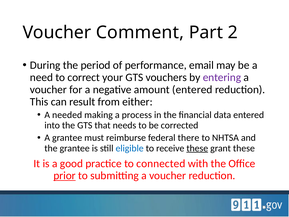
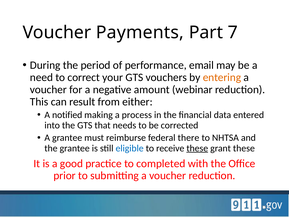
Comment: Comment -> Payments (140, 32)
2: 2 -> 7 (233, 32)
entering colour: purple -> orange (222, 77)
amount entered: entered -> webinar (192, 89)
needed: needed -> notified (67, 115)
connected: connected -> completed (161, 163)
prior underline: present -> none (65, 175)
